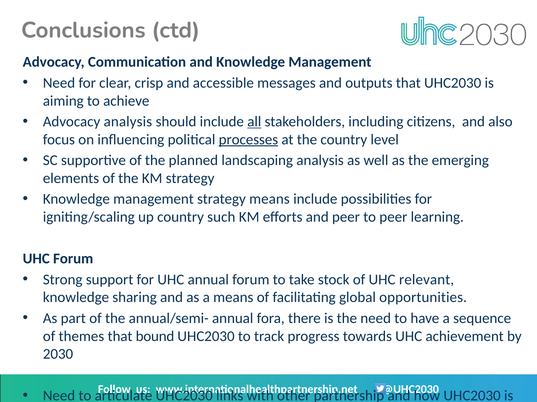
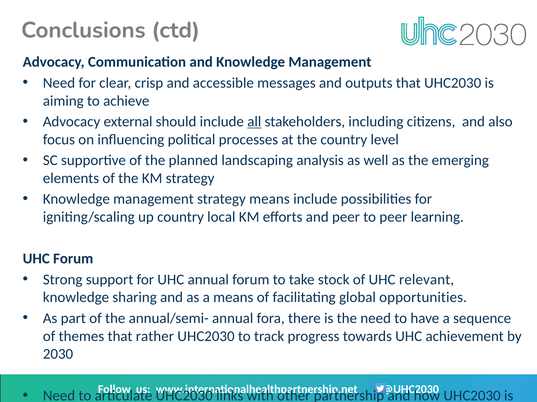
Advocacy analysis: analysis -> external (128, 122)
processes underline: present -> none (248, 140)
such: such -> local (221, 217)
bound: bound -> rather (155, 337)
